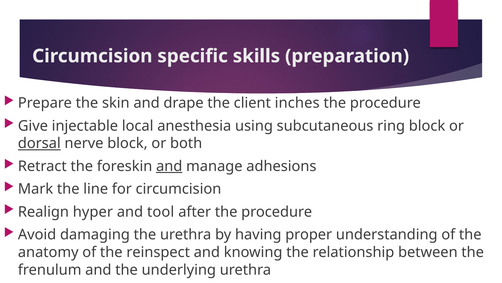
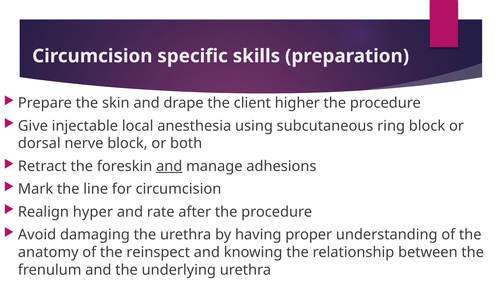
inches: inches -> higher (297, 103)
dorsal underline: present -> none (39, 143)
tool: tool -> rate (161, 211)
